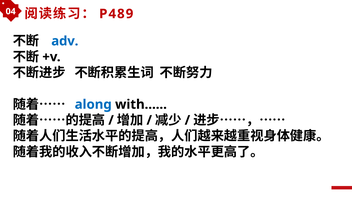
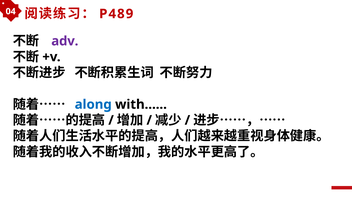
adv colour: blue -> purple (65, 41)
